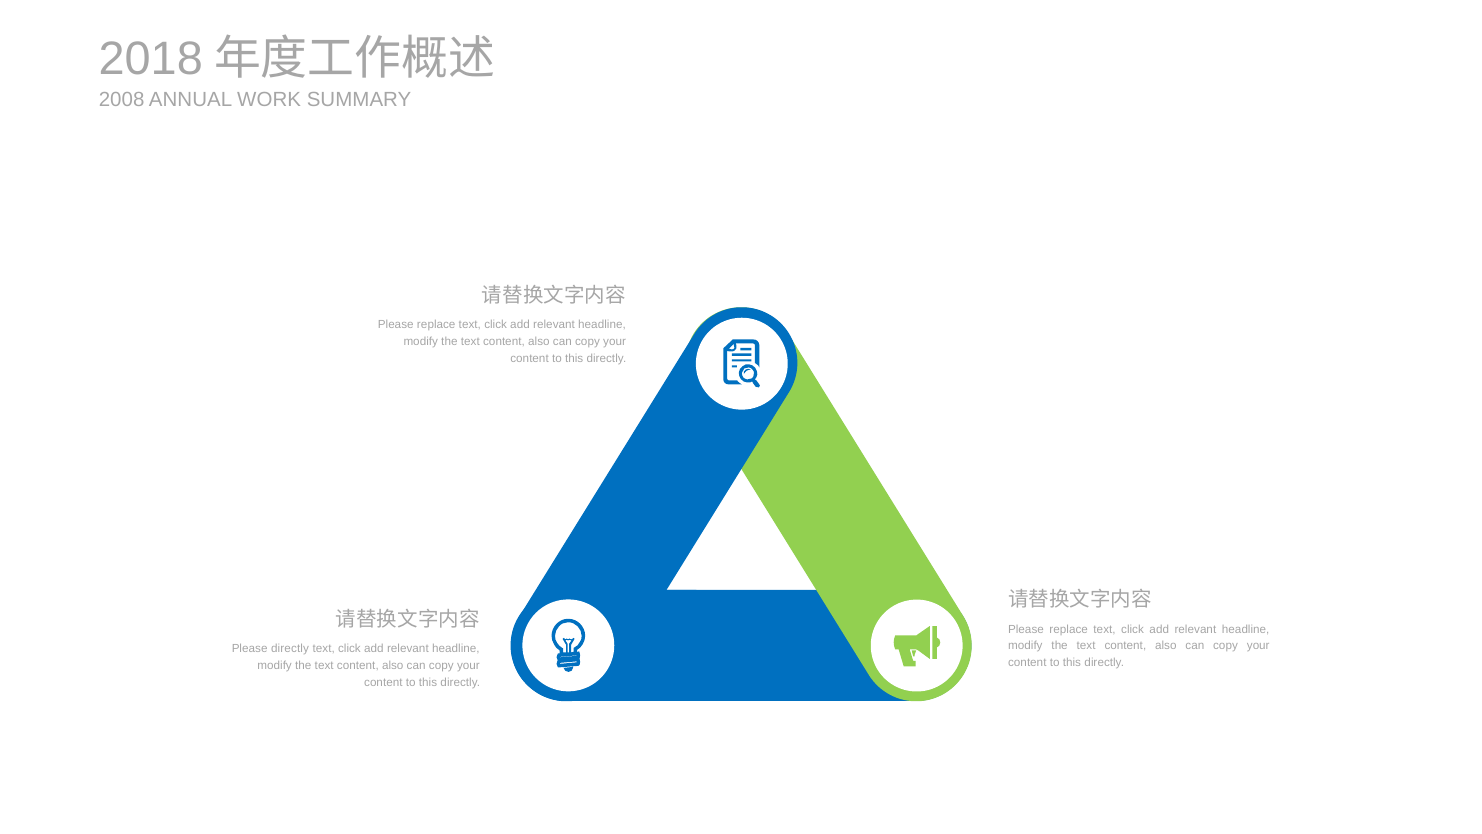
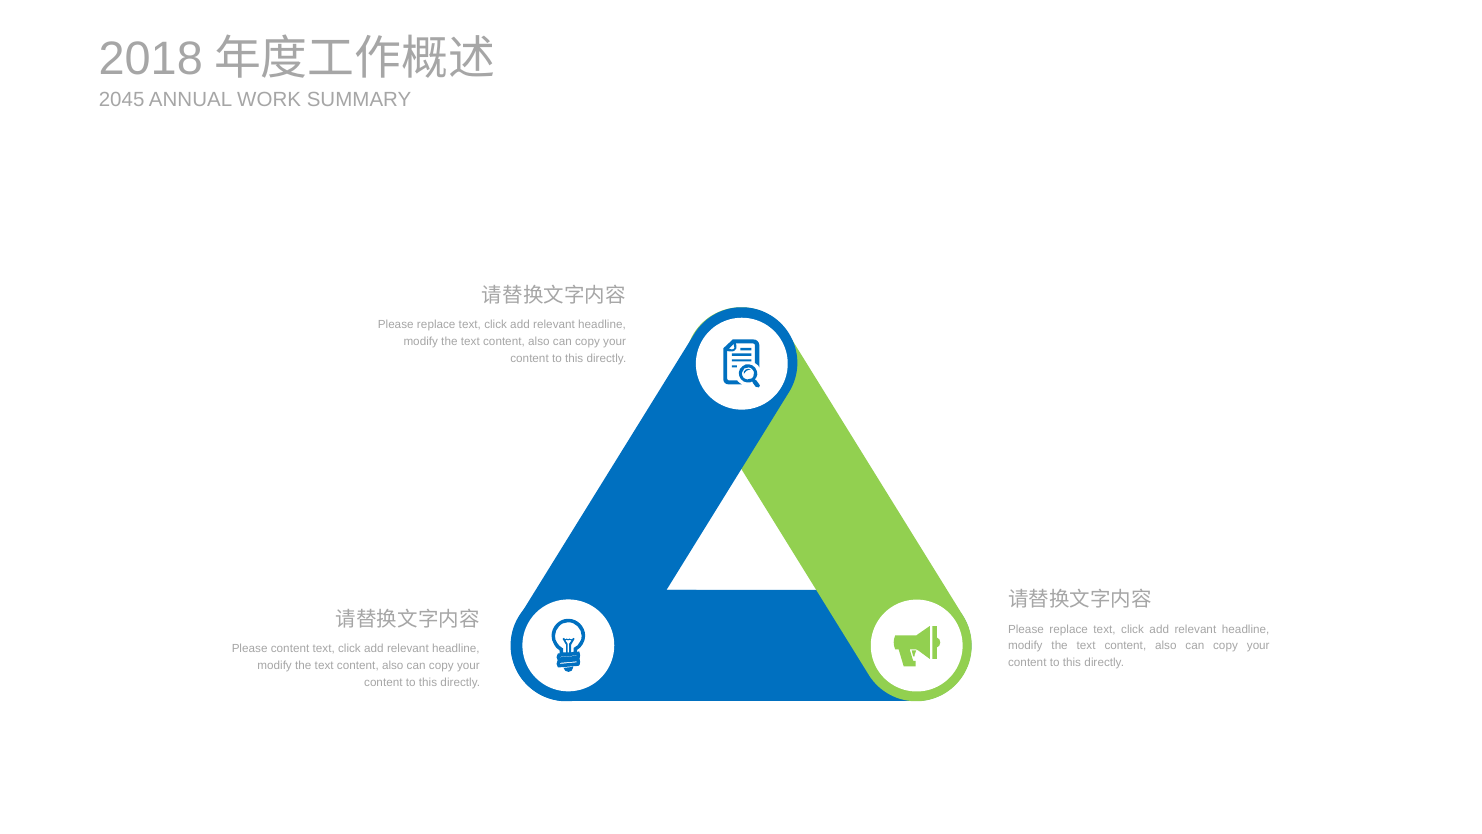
2008: 2008 -> 2045 (122, 99)
Please directly: directly -> content (290, 648)
